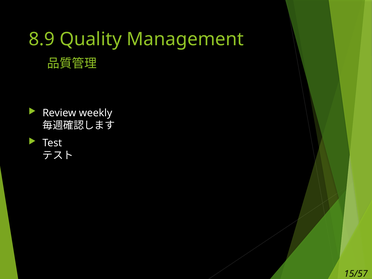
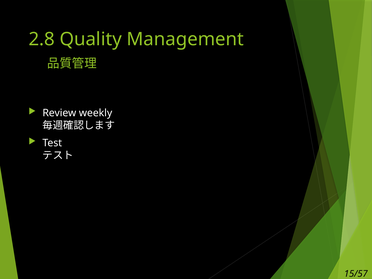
8.9: 8.9 -> 2.8 (42, 39)
